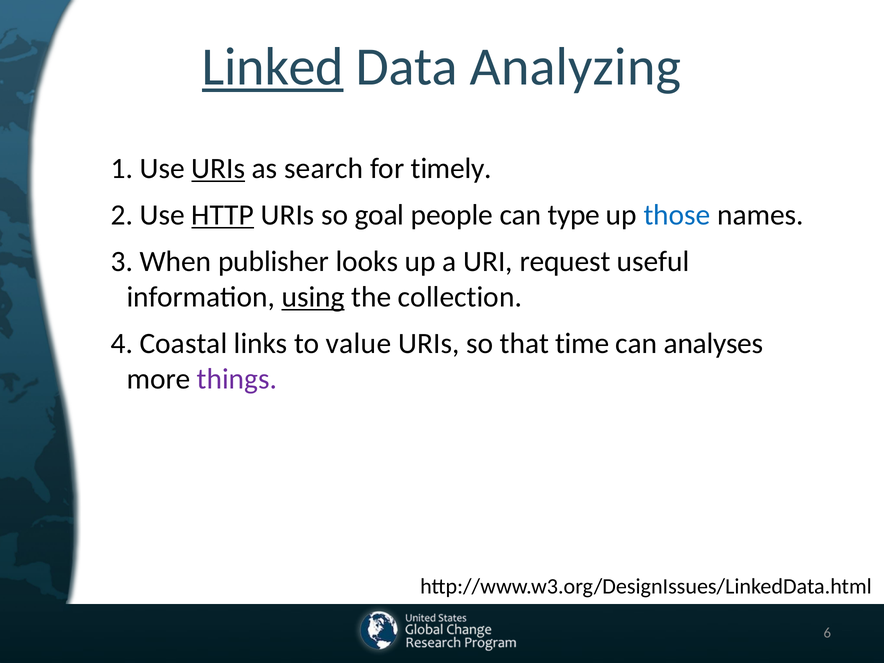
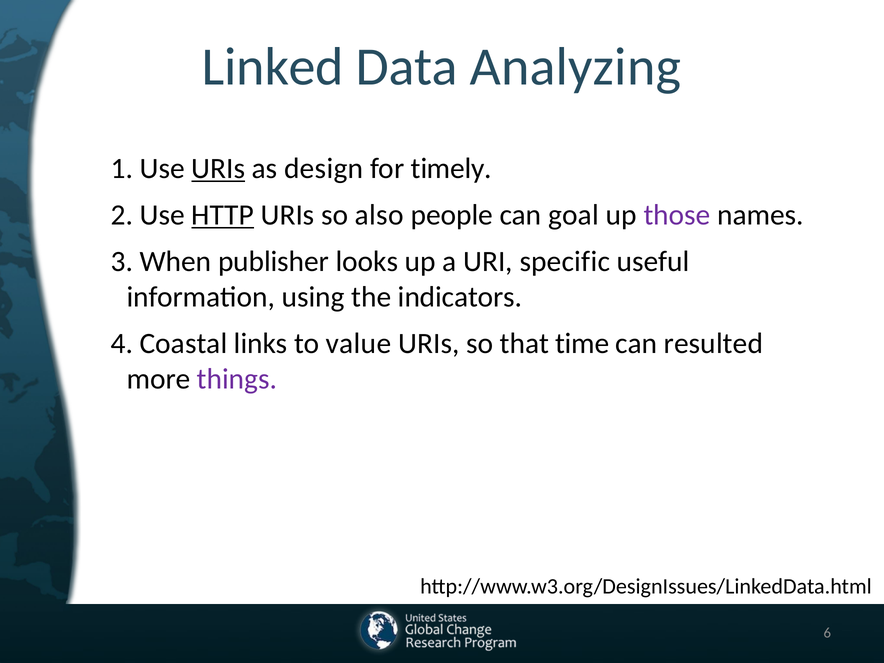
Linked underline: present -> none (273, 67)
search: search -> design (324, 169)
goal: goal -> also (379, 215)
type: type -> goal (574, 215)
those colour: blue -> purple (677, 215)
request: request -> specific (565, 262)
using underline: present -> none (313, 297)
collection: collection -> indicators (460, 297)
analyses: analyses -> resulted (713, 344)
